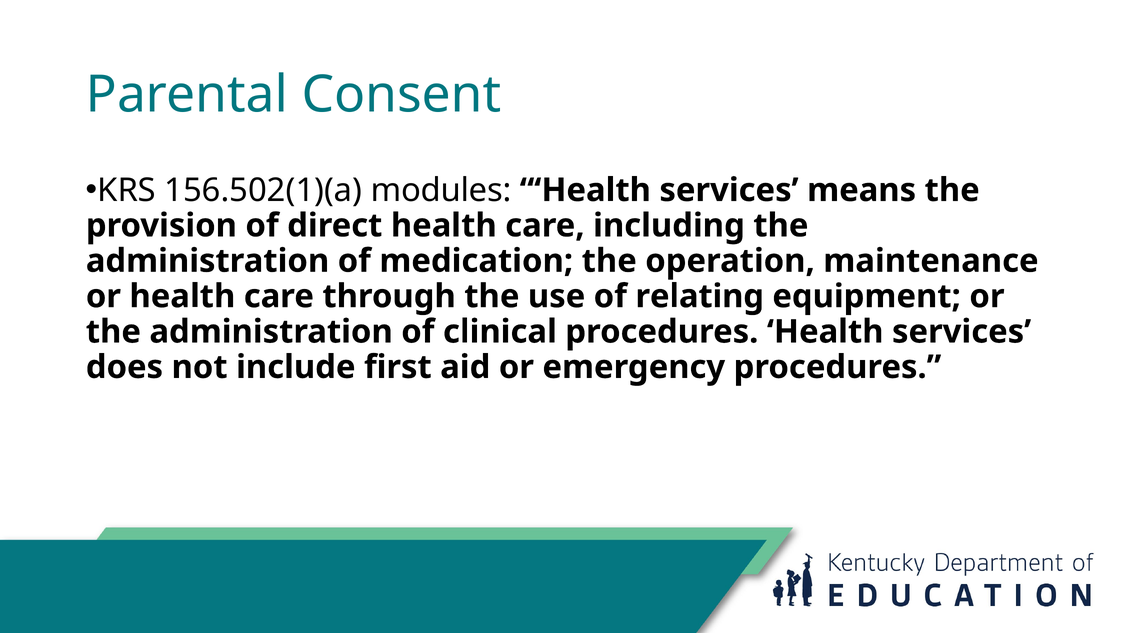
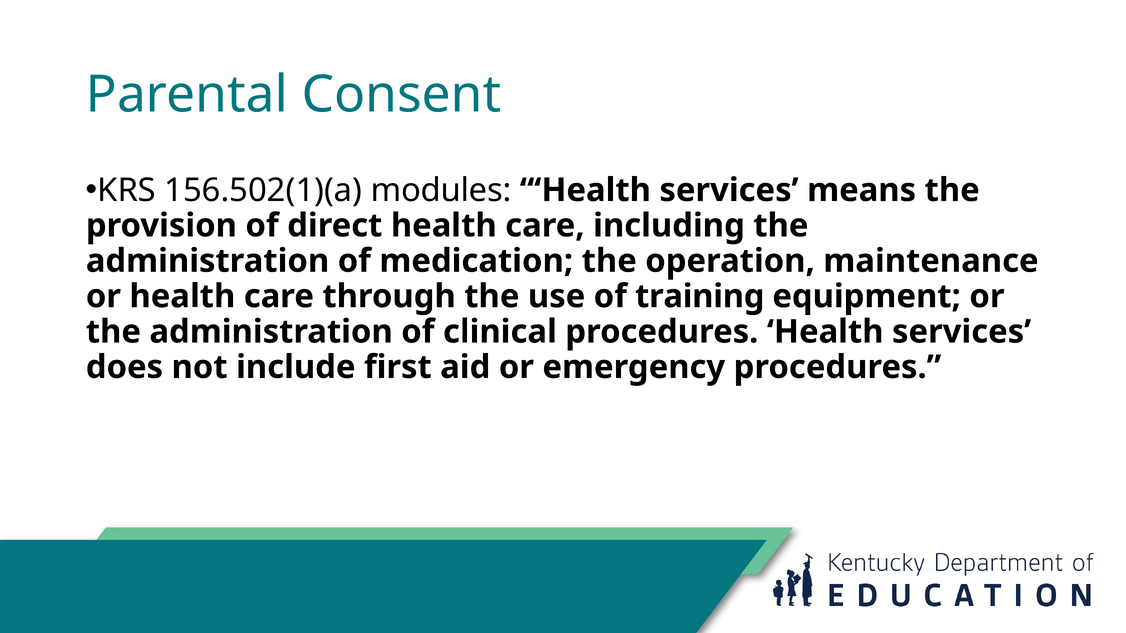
relating: relating -> training (700, 297)
